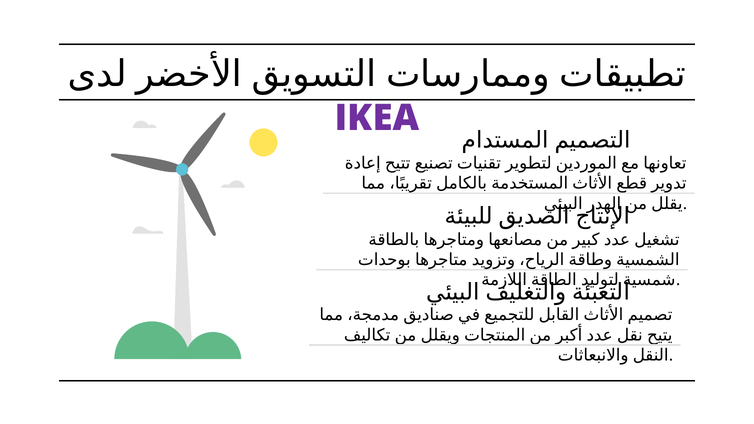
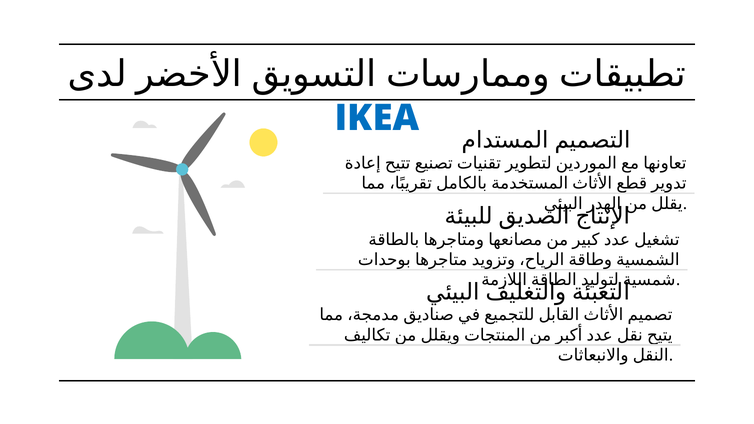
IKEA colour: purple -> blue (377, 118)
